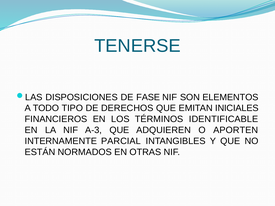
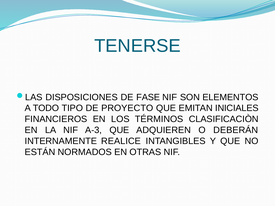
DERECHOS: DERECHOS -> PROYECTO (127, 108)
IDENTIFICABLE: IDENTIFICABLE -> CLASIFICACIÒN (224, 119)
APORTEN: APORTEN -> DEBERÁN (236, 130)
PARCIAL: PARCIAL -> REALICE (121, 141)
